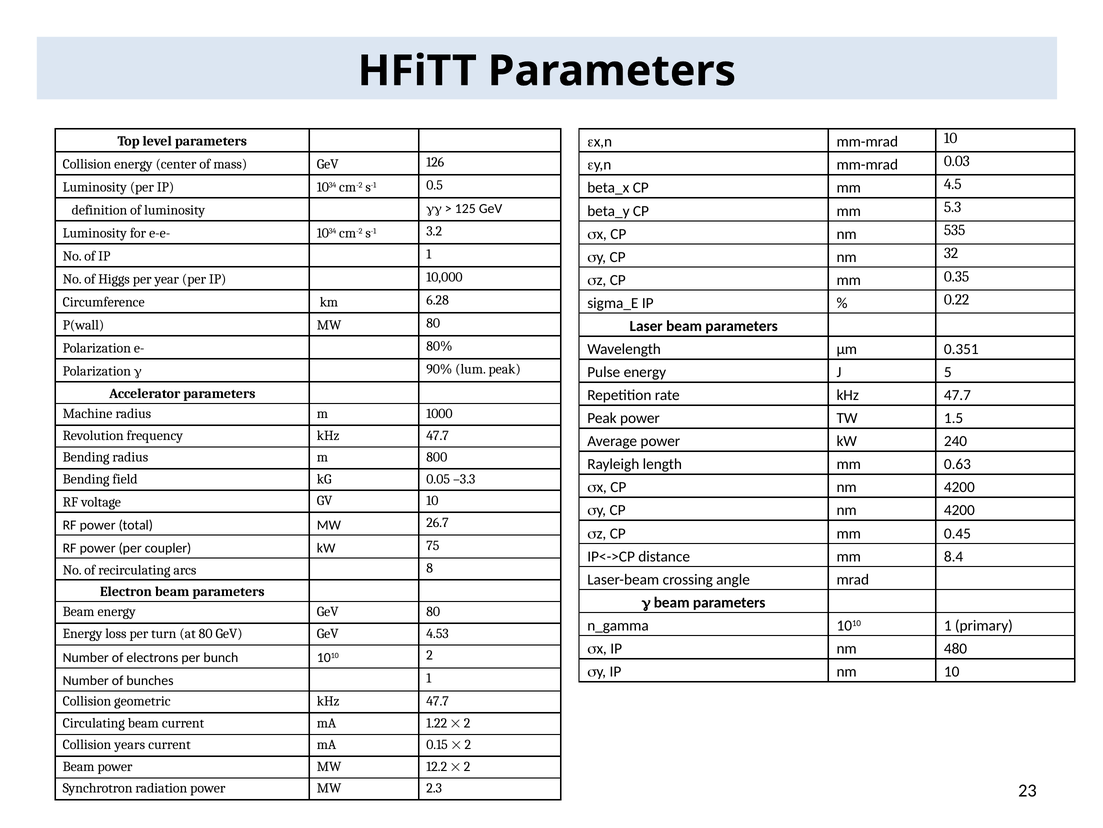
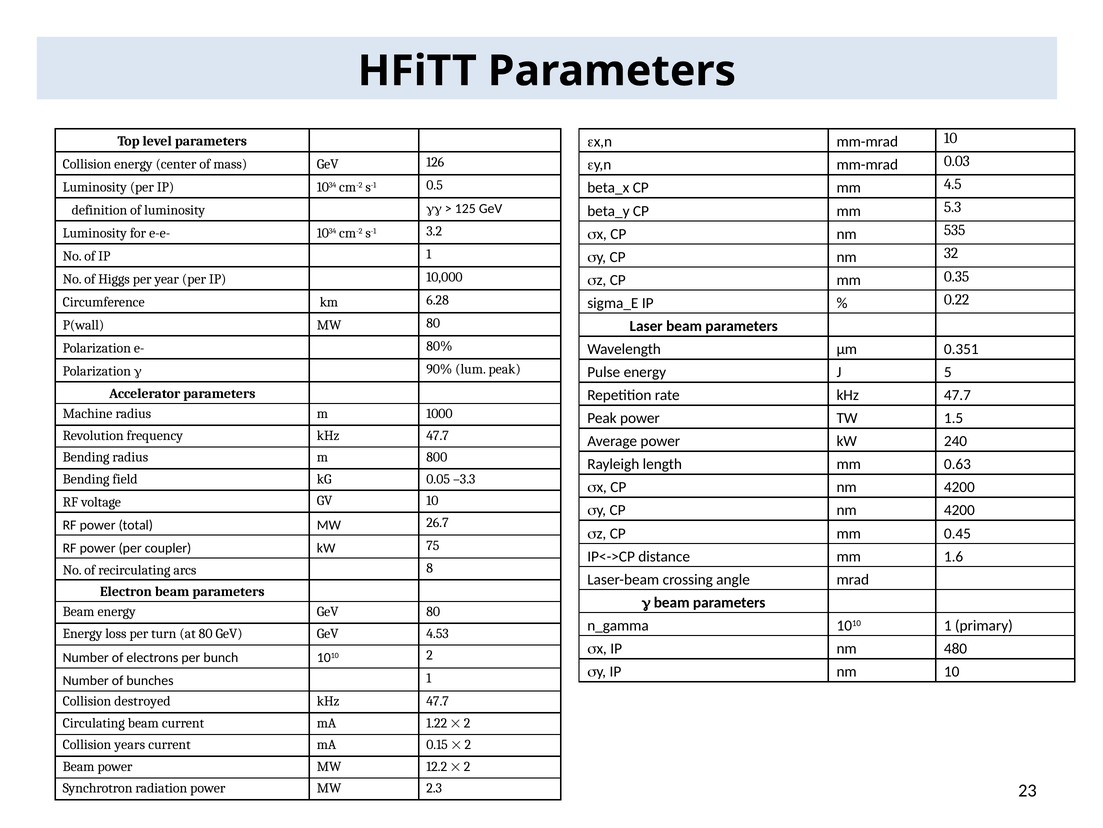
8.4: 8.4 -> 1.6 (954, 556)
geometric: geometric -> destroyed (142, 701)
